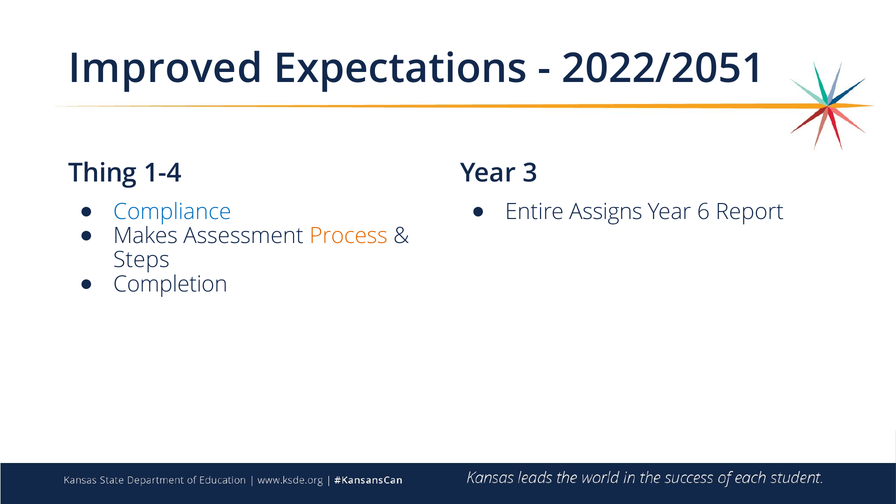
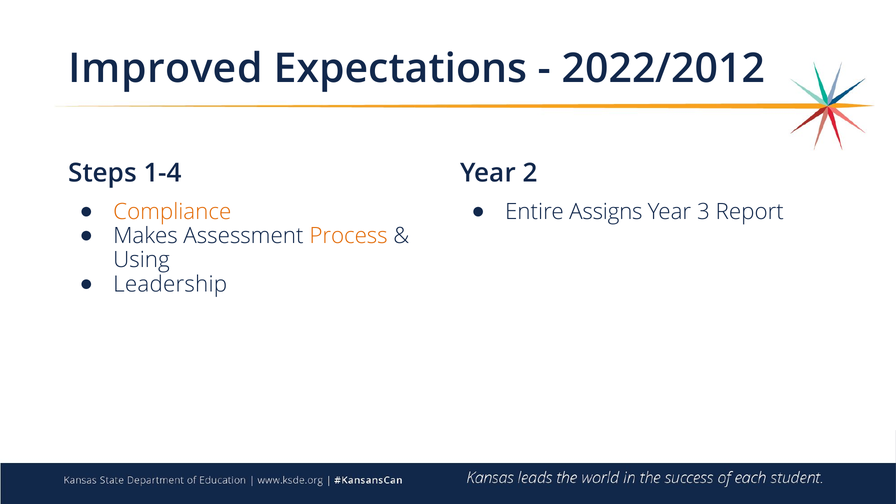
2022/2051: 2022/2051 -> 2022/2012 (663, 69)
Thing: Thing -> Steps (103, 173)
3: 3 -> 2 (530, 173)
Compliance colour: blue -> orange (172, 212)
6: 6 -> 3 (703, 212)
Steps: Steps -> Using (141, 260)
Completion: Completion -> Leadership (170, 284)
